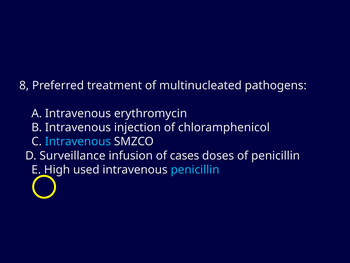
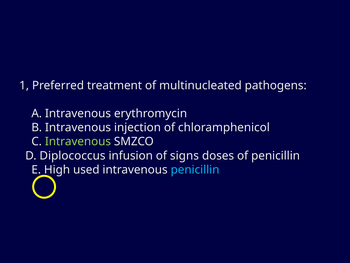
8: 8 -> 1 (24, 85)
Intravenous colour: light blue -> light green (78, 141)
Surveillance: Surveillance -> Diplococcus (72, 155)
cases: cases -> signs (184, 155)
